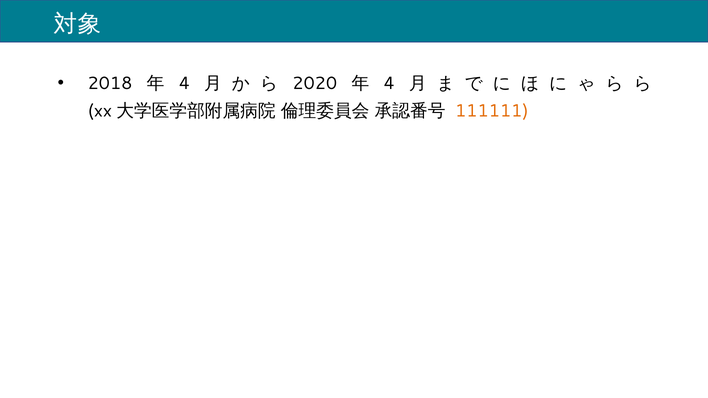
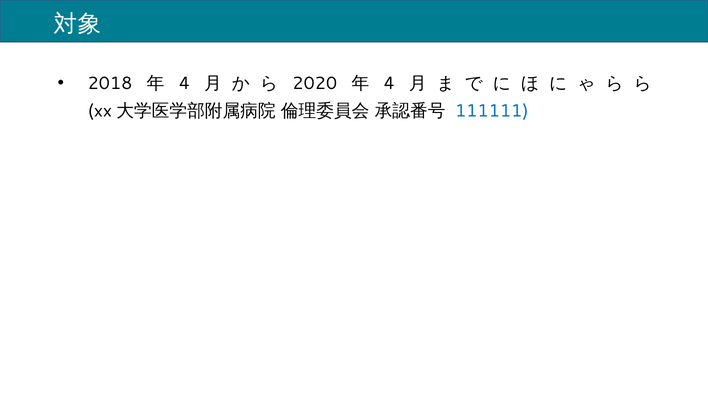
111111 colour: orange -> blue (492, 111)
